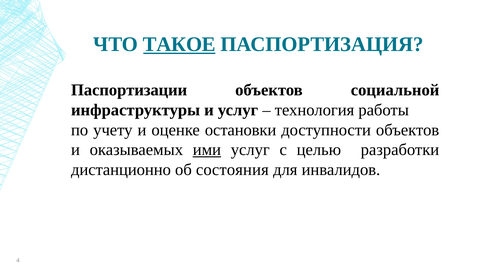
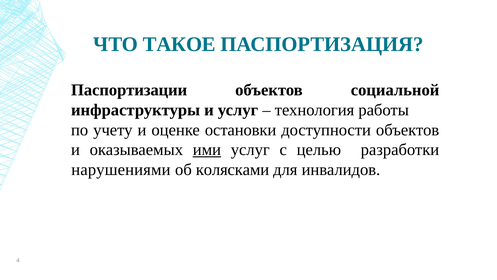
ТАКОЕ underline: present -> none (179, 44)
дистанционно: дистанционно -> нарушениями (121, 169)
состояния: состояния -> колясками (232, 169)
